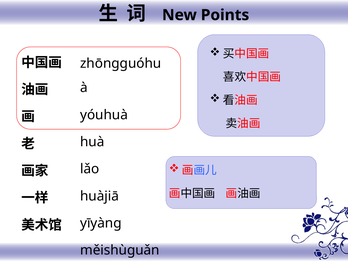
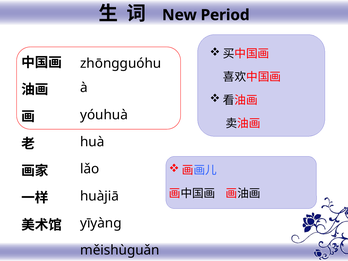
Points: Points -> Period (225, 15)
